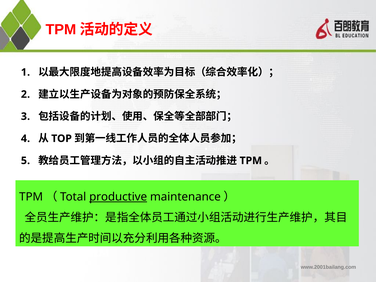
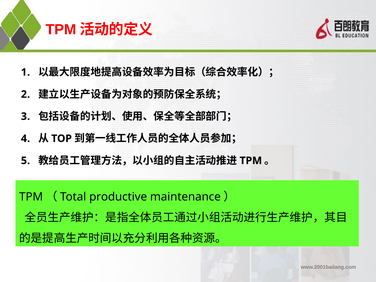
productive underline: present -> none (118, 197)
